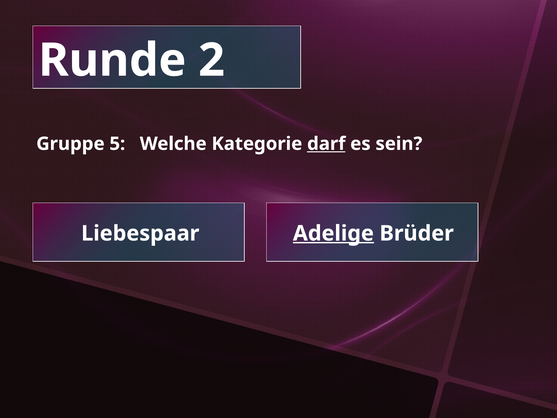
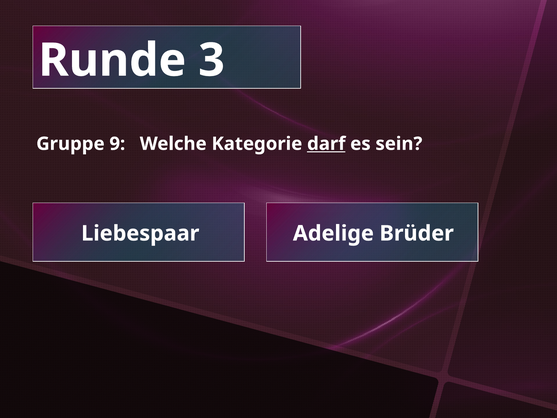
2: 2 -> 3 (212, 60)
5: 5 -> 9 (117, 144)
Adelige underline: present -> none (333, 233)
